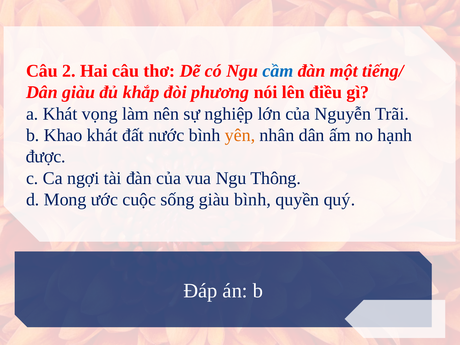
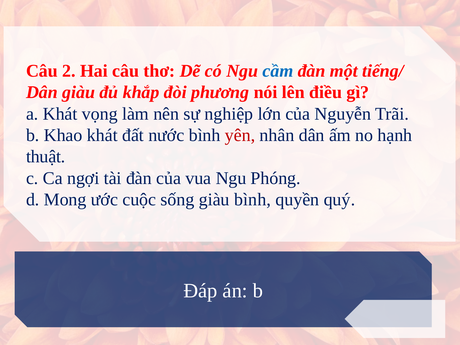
yên colour: orange -> red (240, 135)
được: được -> thuật (46, 157)
Thông: Thông -> Phóng (276, 178)
